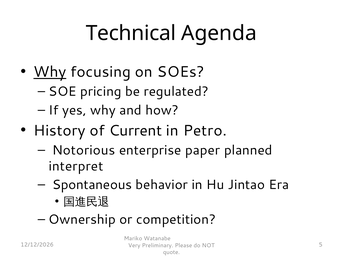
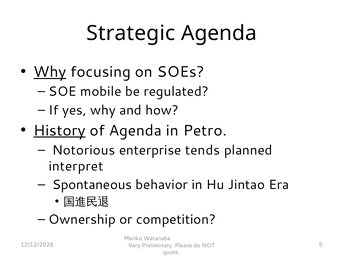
Technical: Technical -> Strategic (131, 33)
pricing: pricing -> mobile (101, 92)
History underline: none -> present (59, 131)
of Current: Current -> Agenda (135, 131)
paper: paper -> tends (203, 150)
